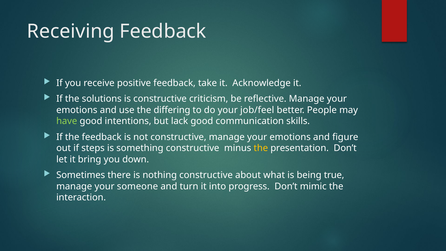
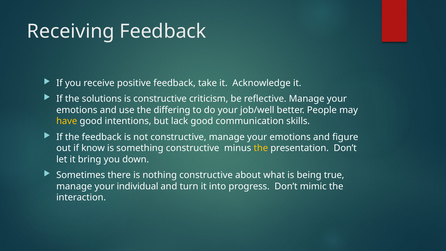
job/feel: job/feel -> job/well (257, 110)
have colour: light green -> yellow (67, 121)
steps: steps -> know (93, 148)
someone: someone -> individual (138, 186)
